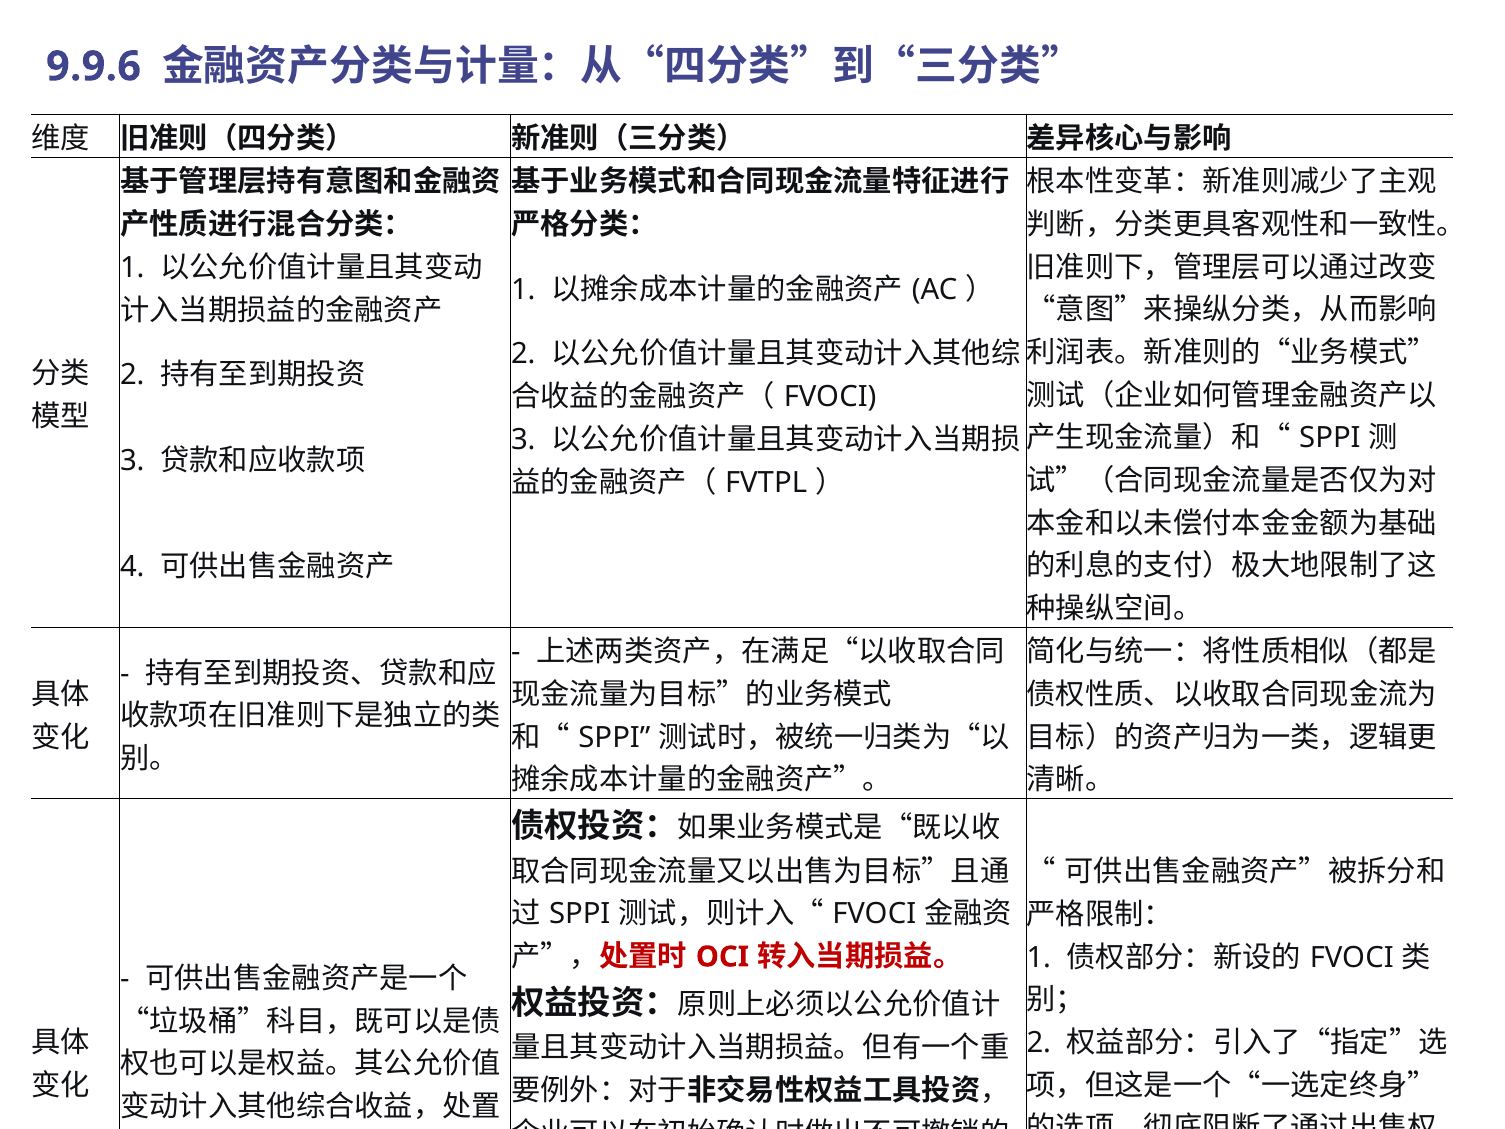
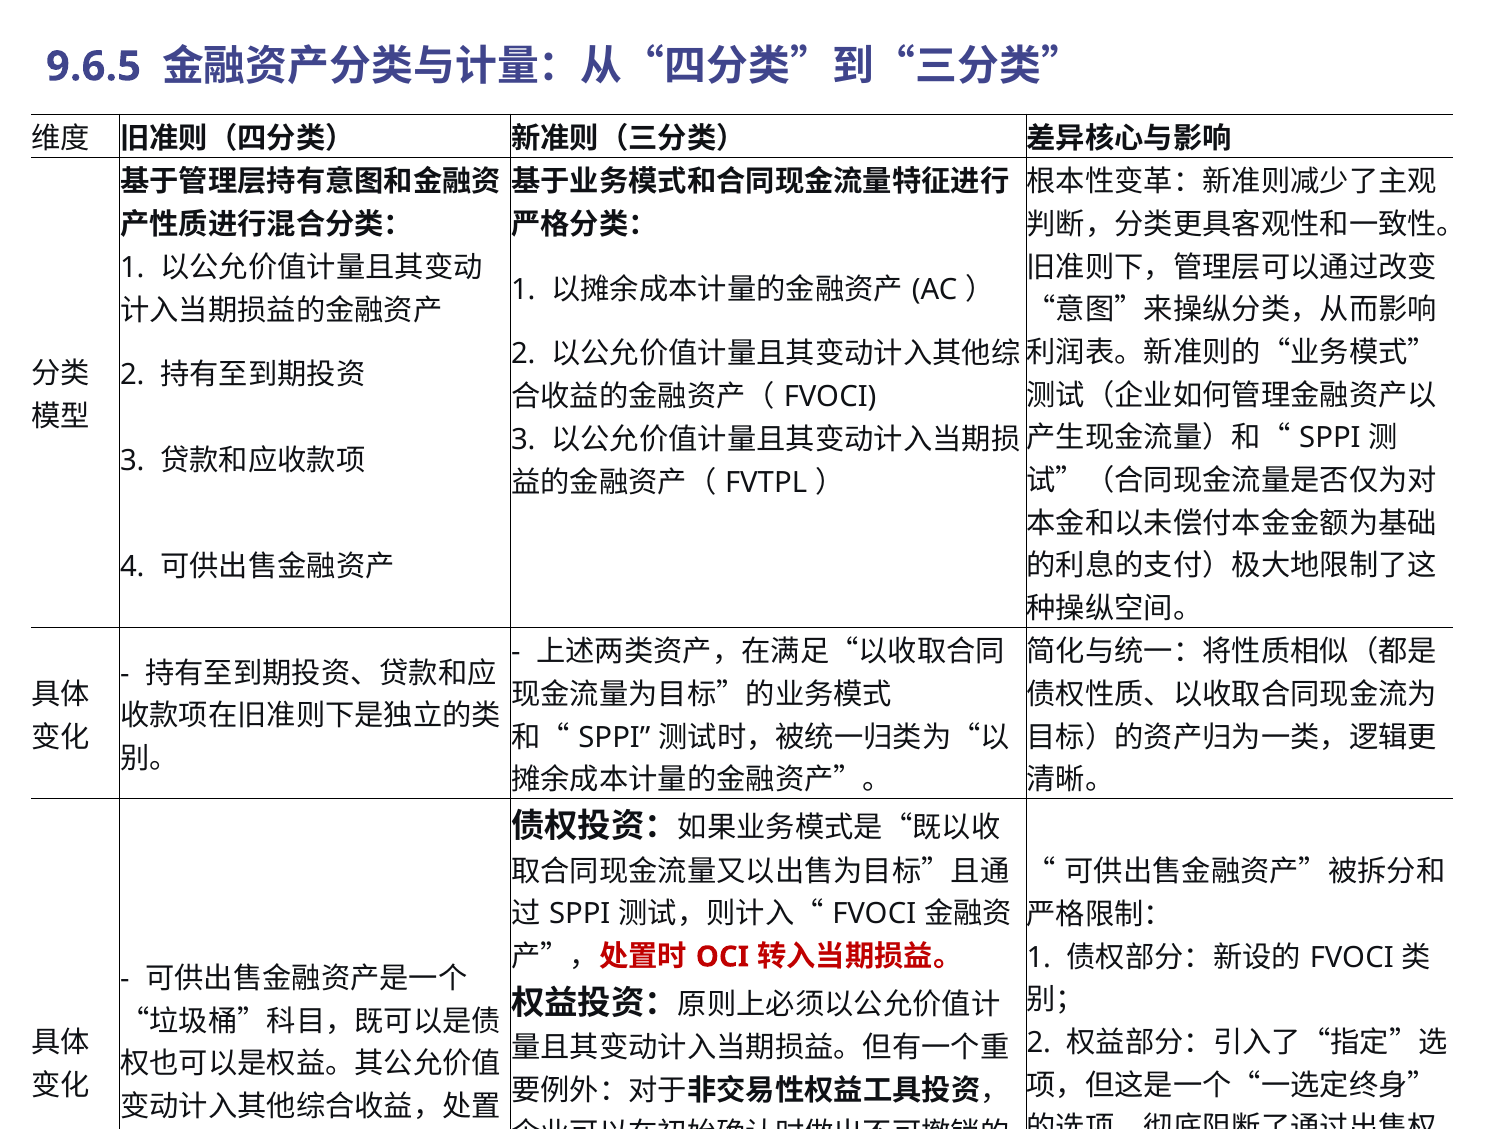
9.9.6: 9.9.6 -> 9.6.5 (94, 66)
